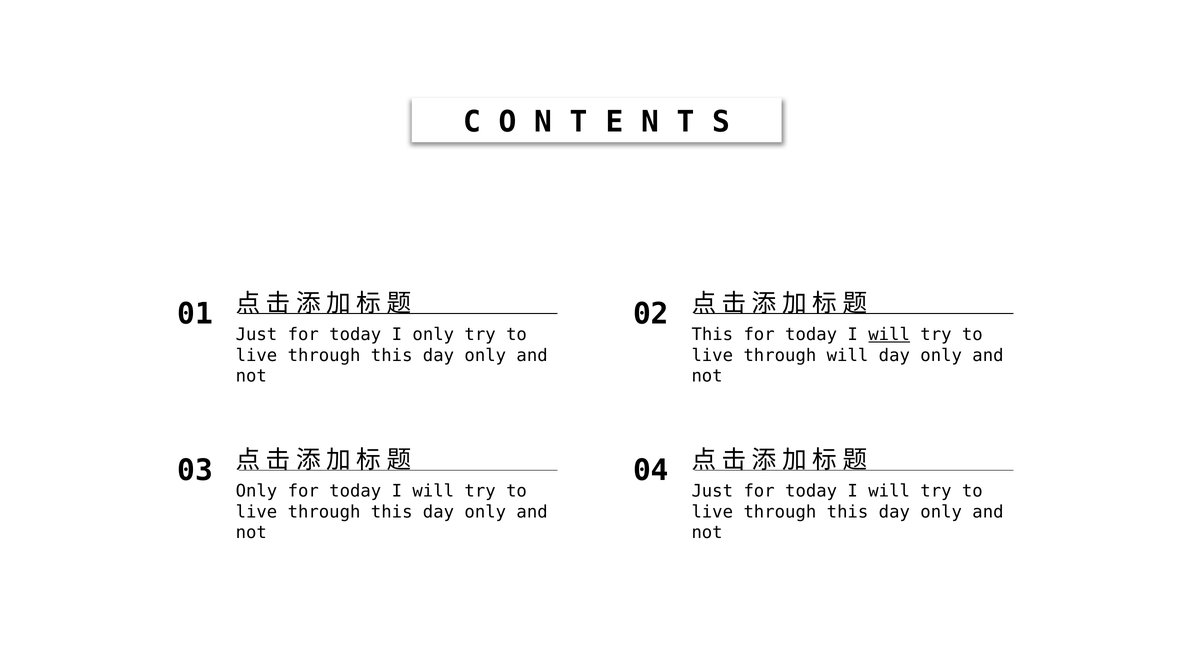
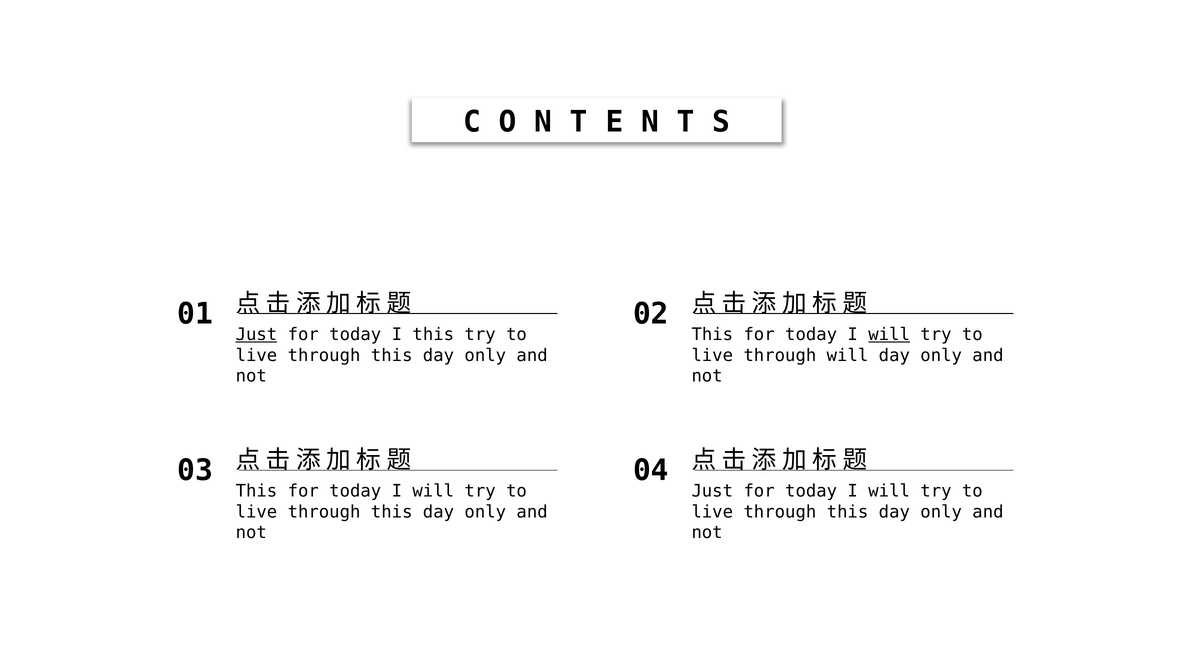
Just underline: none -> present (256, 334)
I only: only -> this (433, 334)
Only: Only -> This (256, 491)
